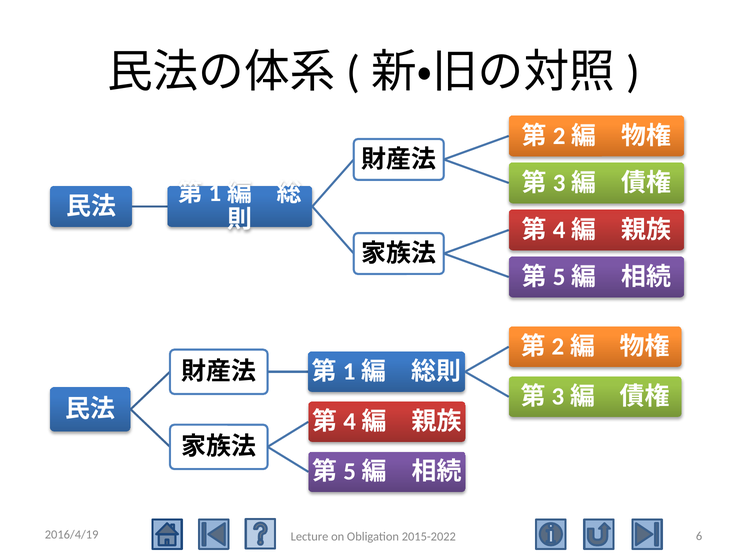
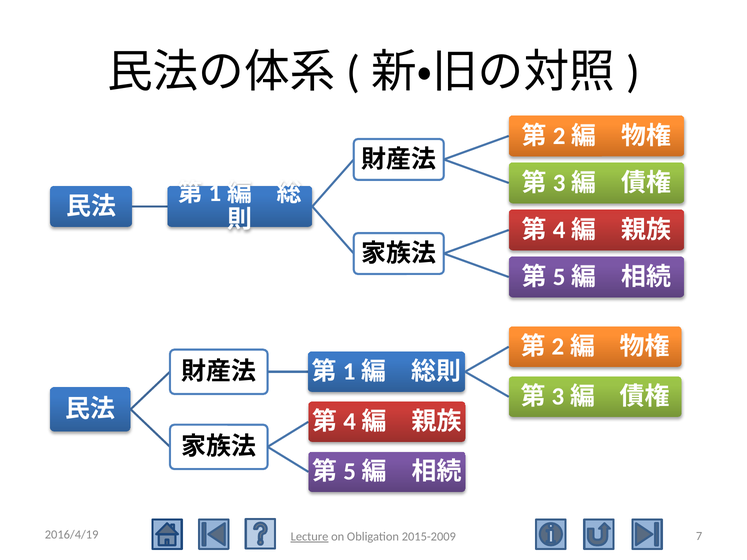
6: 6 -> 7 (699, 537)
Lecture underline: none -> present (310, 537)
2015-2022: 2015-2022 -> 2015-2009 (429, 537)
